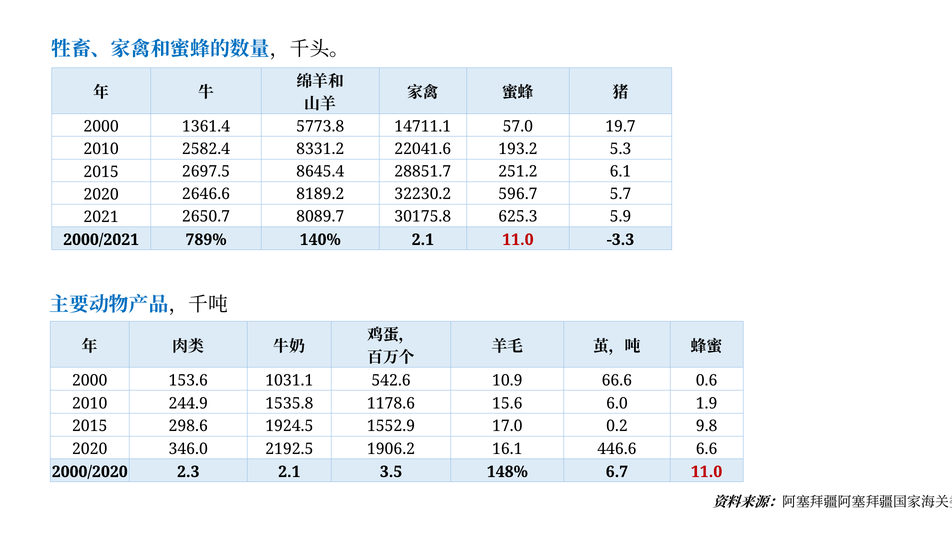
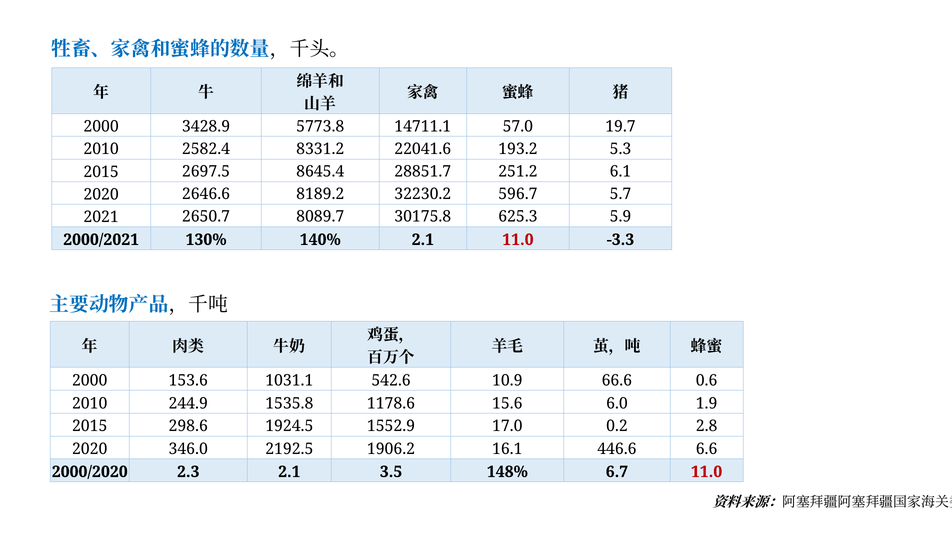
1361.4: 1361.4 -> 3428.9 (206, 126)
789%: 789% -> 130% (206, 239)
9.8: 9.8 -> 2.8 (707, 426)
